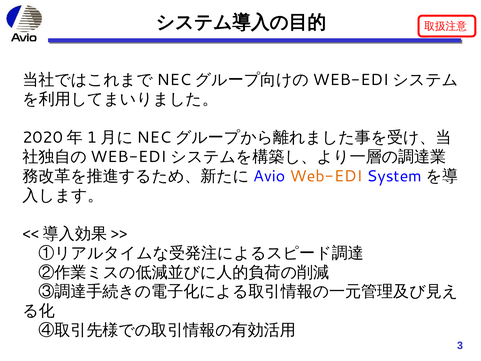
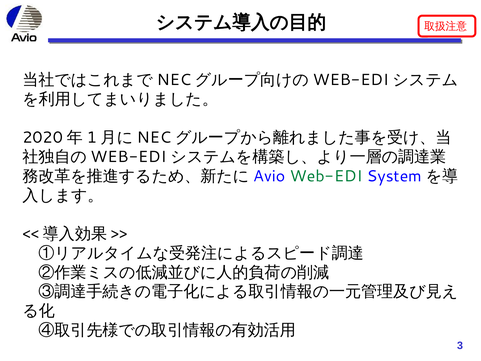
Web-EDI colour: orange -> green (326, 176)
